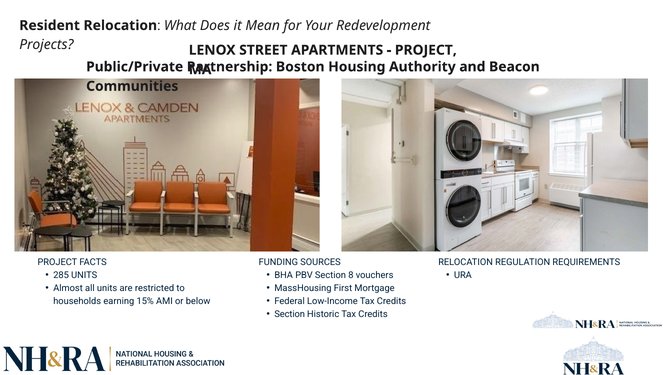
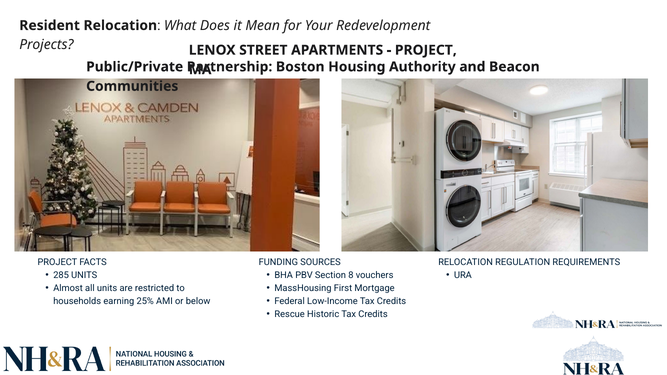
15%: 15% -> 25% (145, 301)
Section: Section -> Rescue (290, 314)
